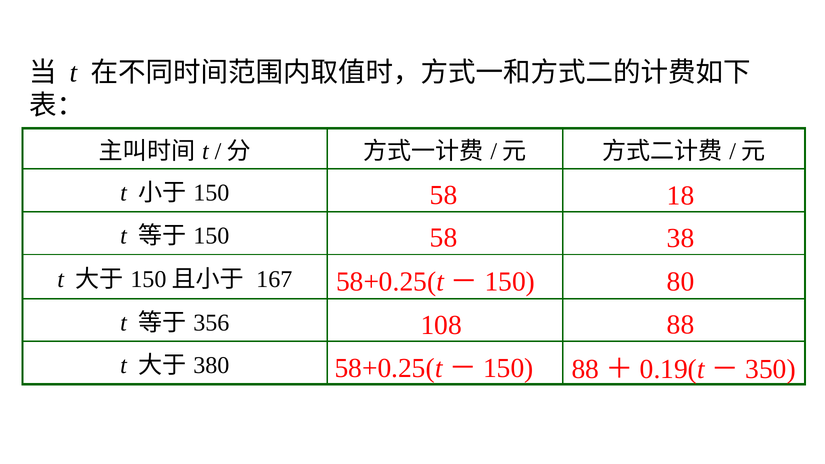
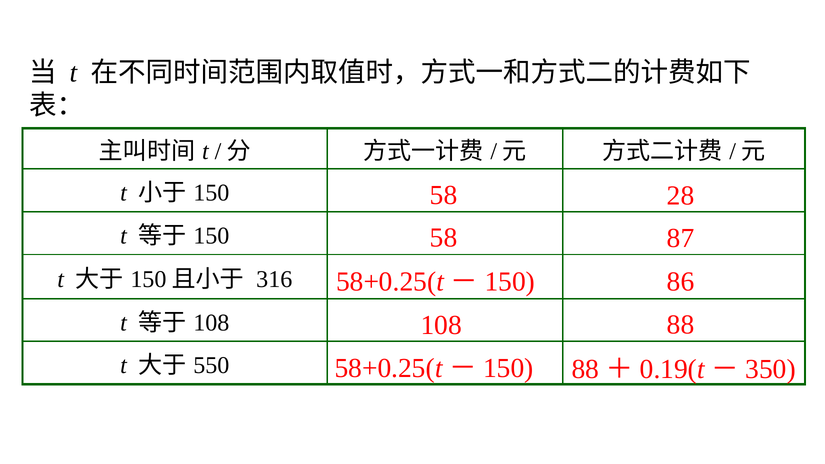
18: 18 -> 28 (681, 196)
38: 38 -> 87 (681, 238)
167: 167 -> 316 (274, 279)
80: 80 -> 86 (681, 282)
356: 356 -> 108 (211, 323)
380: 380 -> 550 (211, 366)
